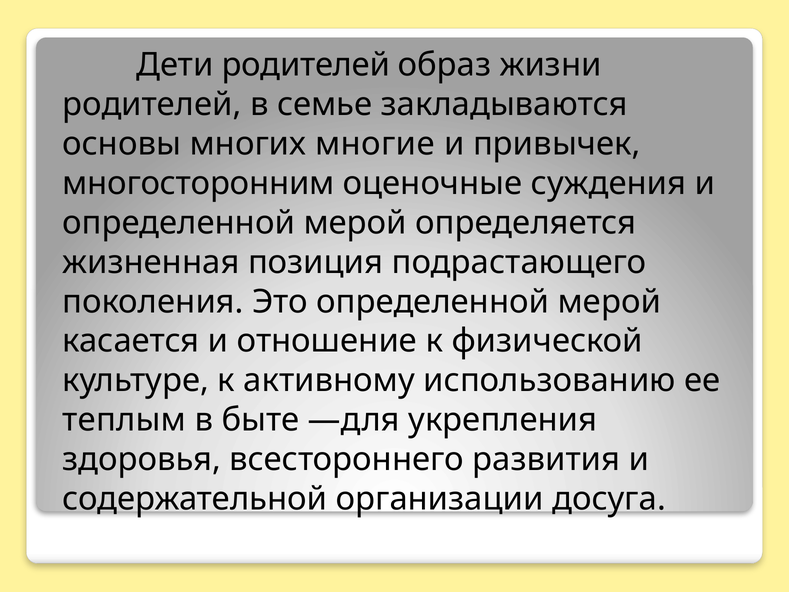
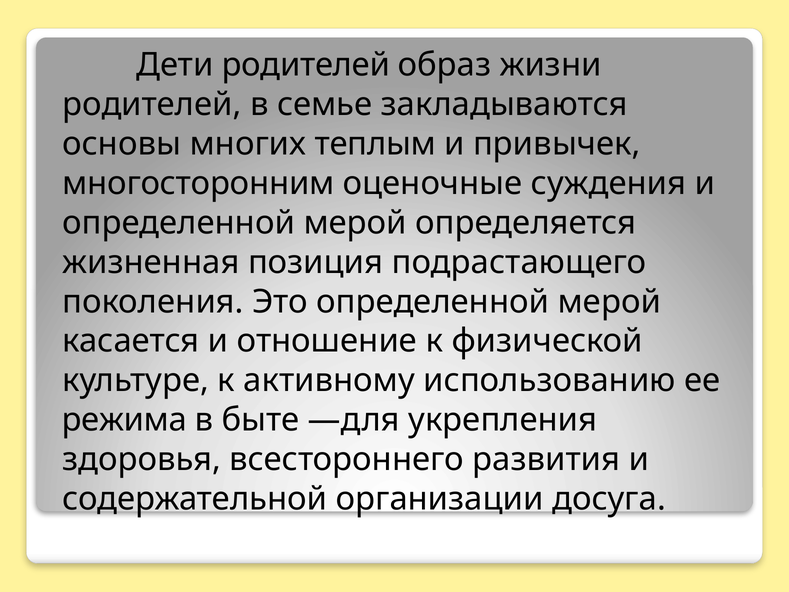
многие: многие -> теплым (375, 144)
теплым: теплым -> режима (124, 420)
